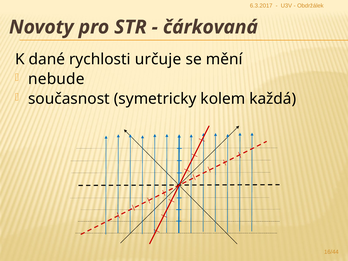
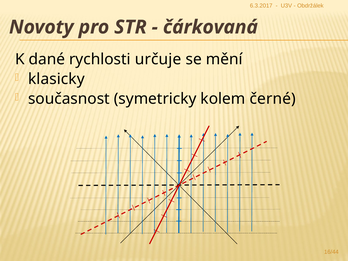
nebude: nebude -> klasicky (56, 79)
každá: každá -> černé (273, 99)
